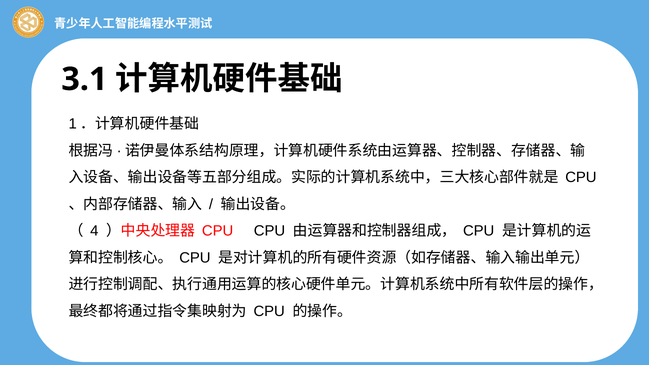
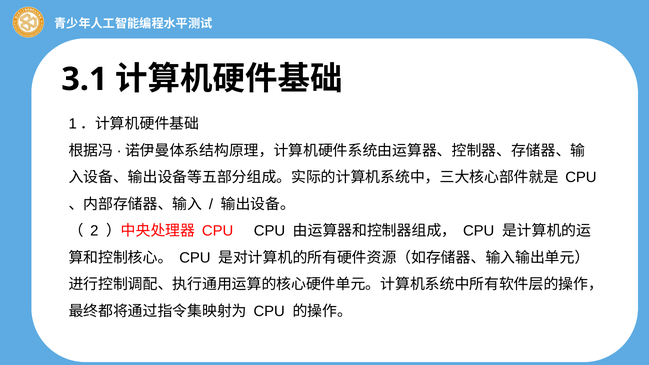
4: 4 -> 2 (94, 231)
